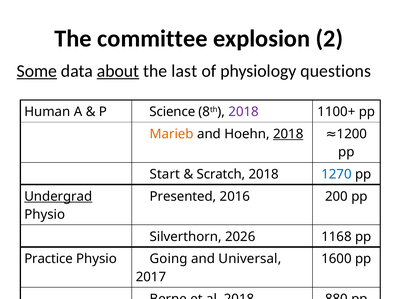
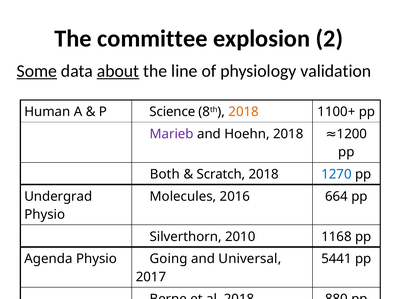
last: last -> line (184, 71)
questions: questions -> validation (336, 71)
2018 colour: purple -> orange (244, 112)
Marieb colour: orange -> purple (172, 134)
2018 underline: present -> none (288, 134)
Start: Start -> Both (165, 174)
Undergrad underline: present -> none (58, 196)
Presented: Presented -> Molecules (183, 196)
200: 200 -> 664 (336, 196)
2026: 2026 -> 2010 (240, 236)
Practice: Practice -> Agenda (48, 258)
1600: 1600 -> 5441 (336, 258)
